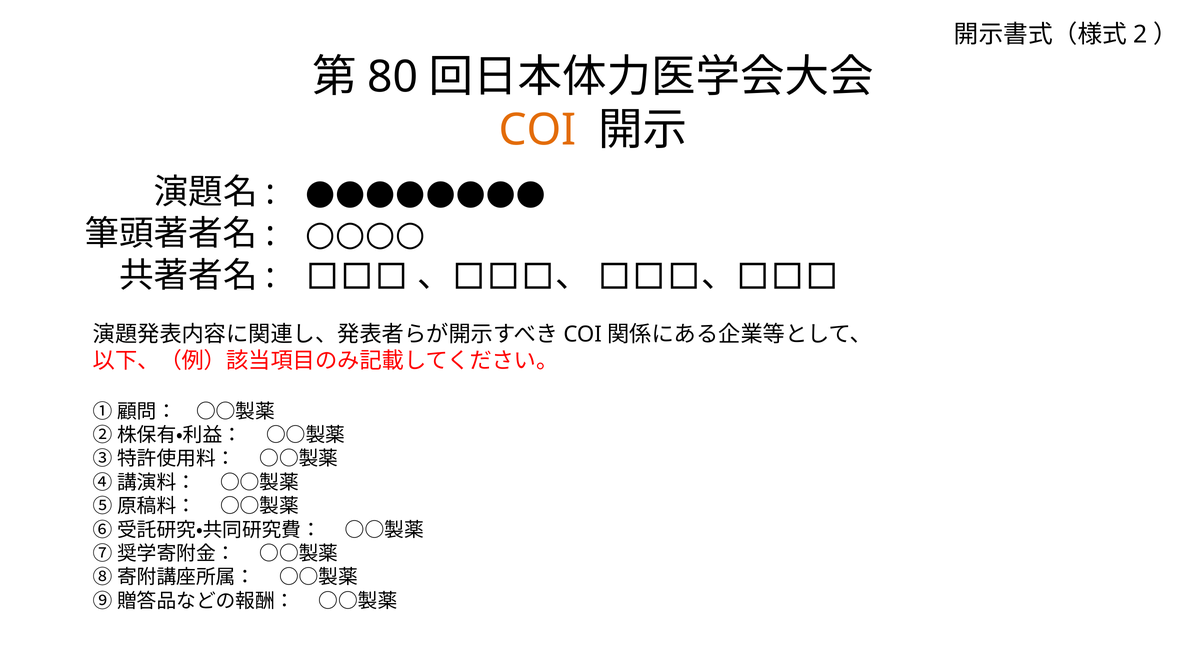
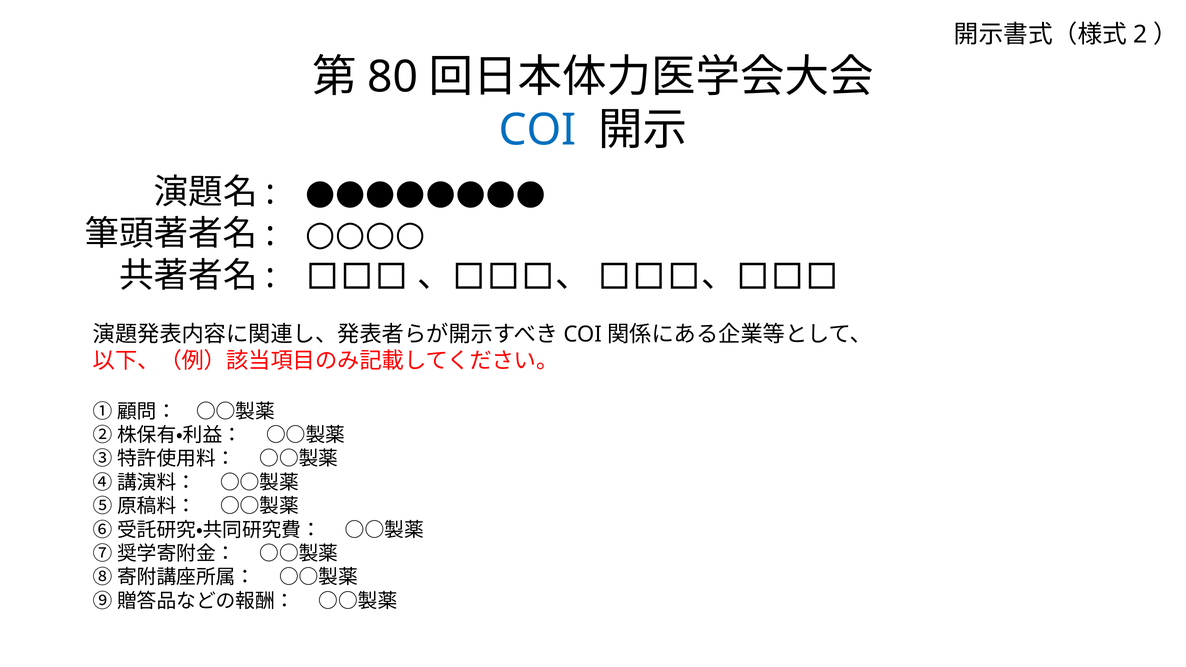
COI colour: orange -> blue (538, 130)
